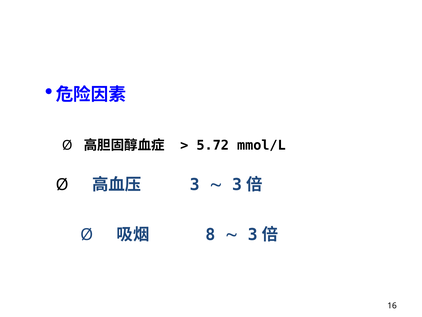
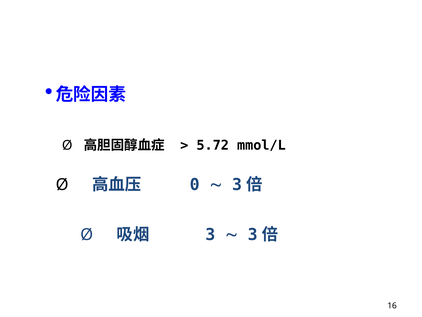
3: 3 -> 0 (195, 185)
8: 8 -> 3 (210, 234)
